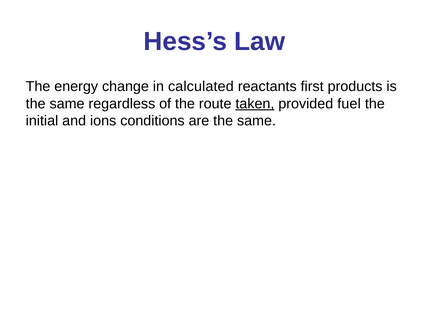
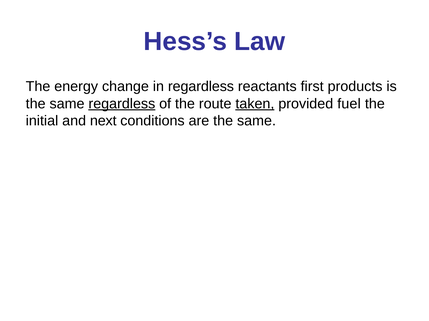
in calculated: calculated -> regardless (201, 87)
regardless underline: none -> present (122, 104)
ions: ions -> next (103, 121)
